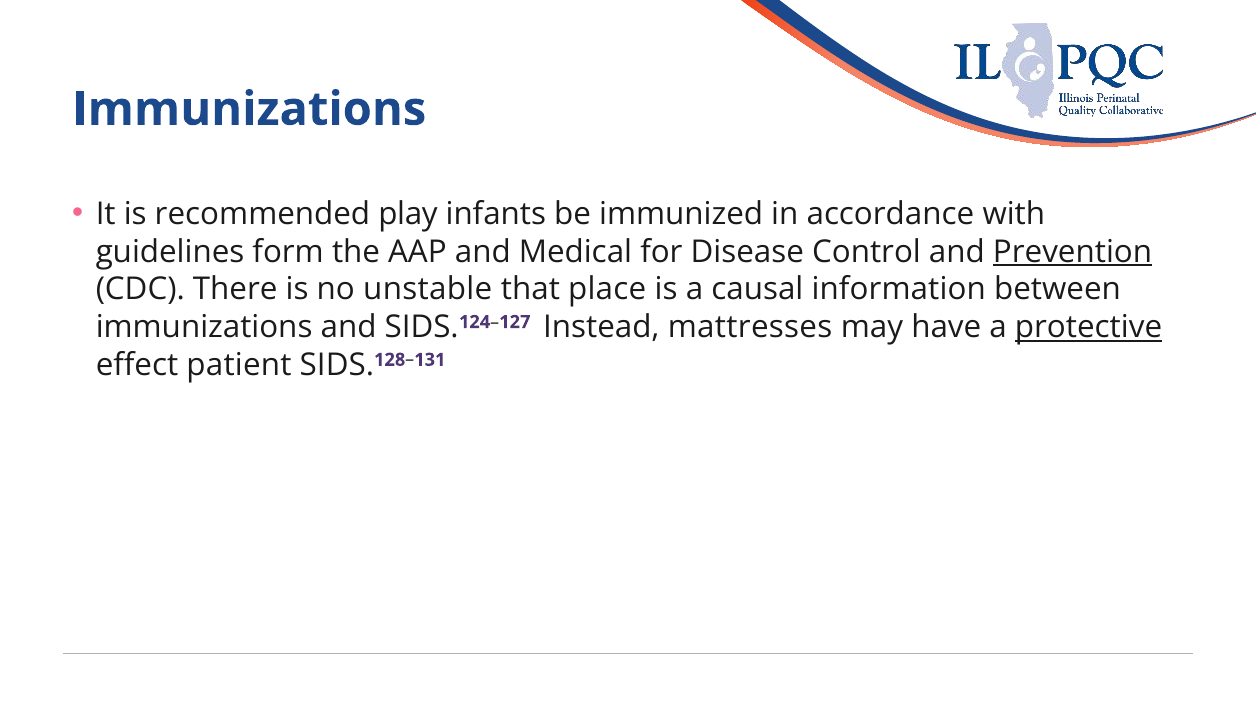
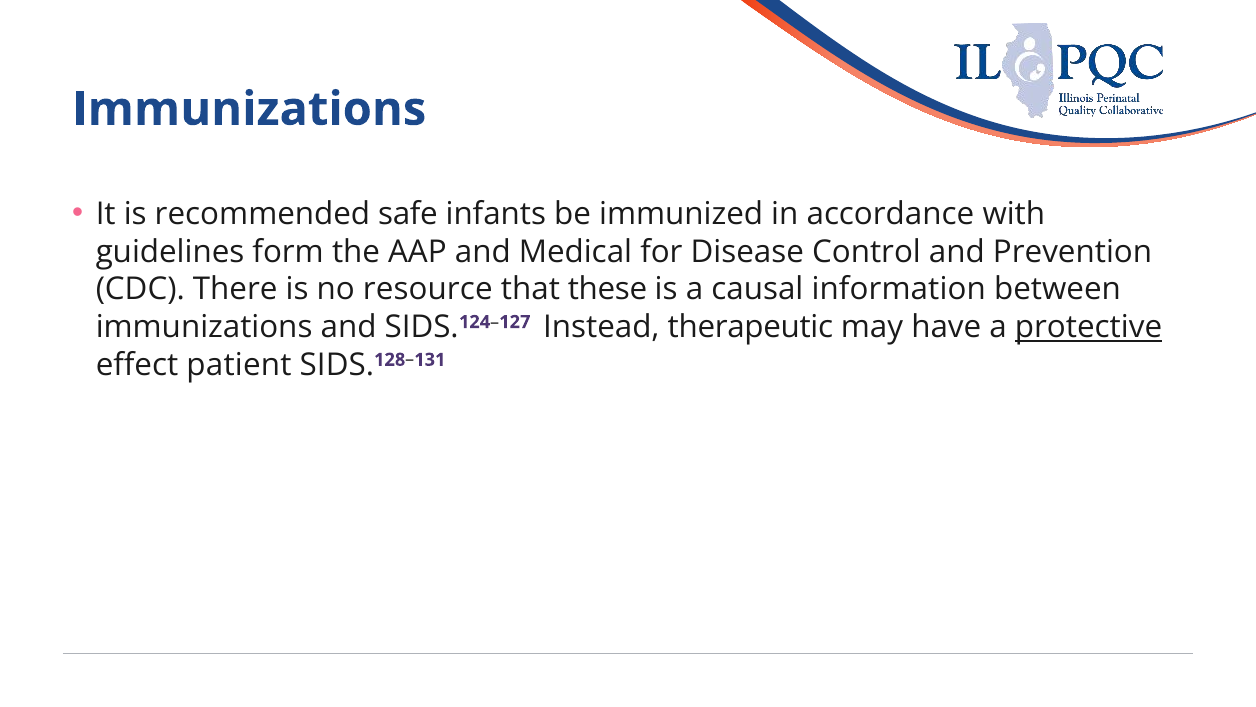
play: play -> safe (408, 214)
Prevention underline: present -> none (1073, 251)
unstable: unstable -> resource (428, 289)
place: place -> these (607, 289)
mattresses: mattresses -> therapeutic (750, 327)
